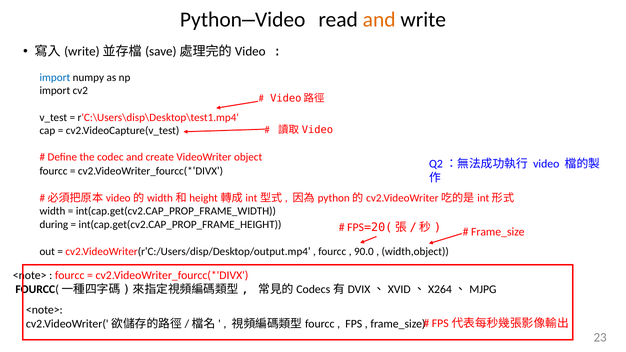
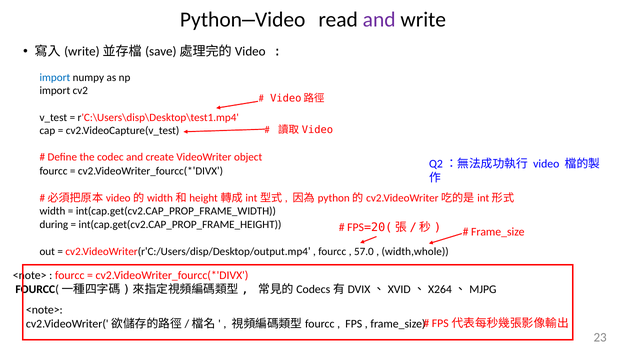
and colour: orange -> purple (379, 20)
90.0: 90.0 -> 57.0 (364, 252)
width,object: width,object -> width,whole (415, 252)
